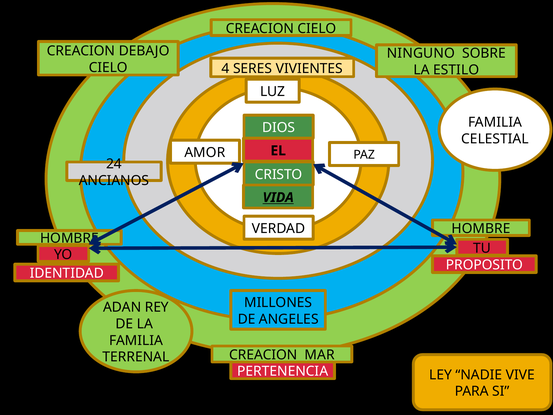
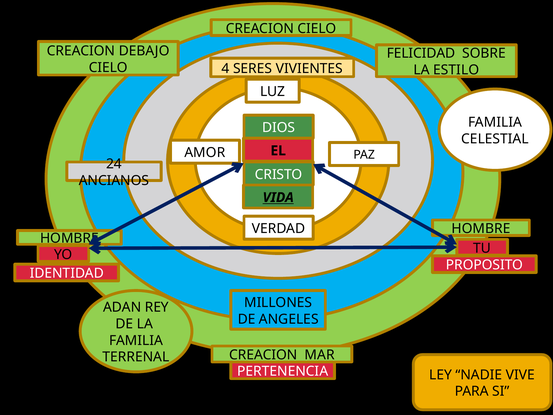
NINGUNO: NINGUNO -> FELICIDAD (421, 53)
